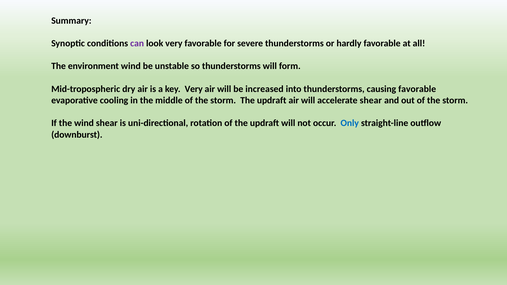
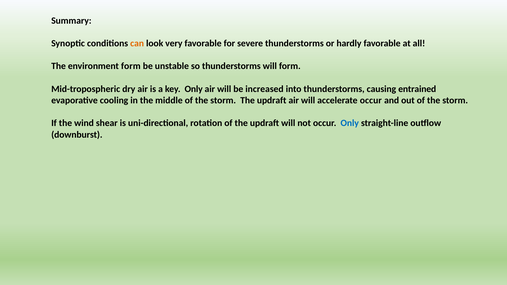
can colour: purple -> orange (137, 43)
environment wind: wind -> form (131, 66)
key Very: Very -> Only (194, 89)
causing favorable: favorable -> entrained (417, 89)
accelerate shear: shear -> occur (371, 100)
